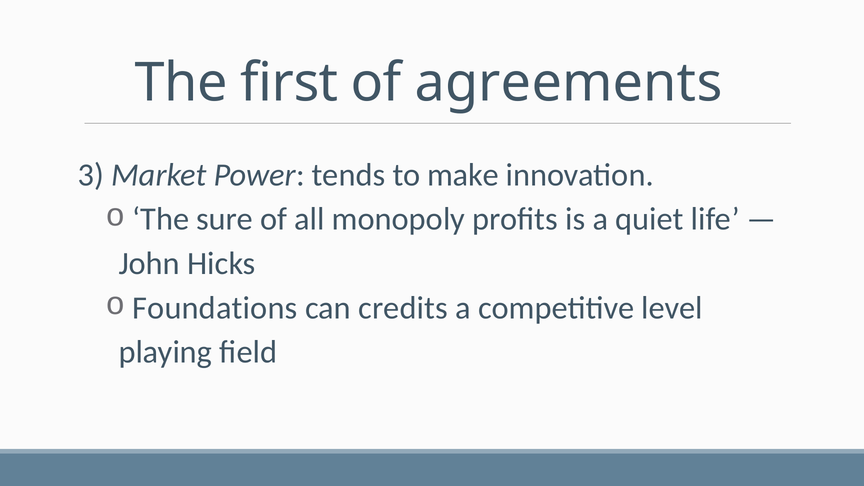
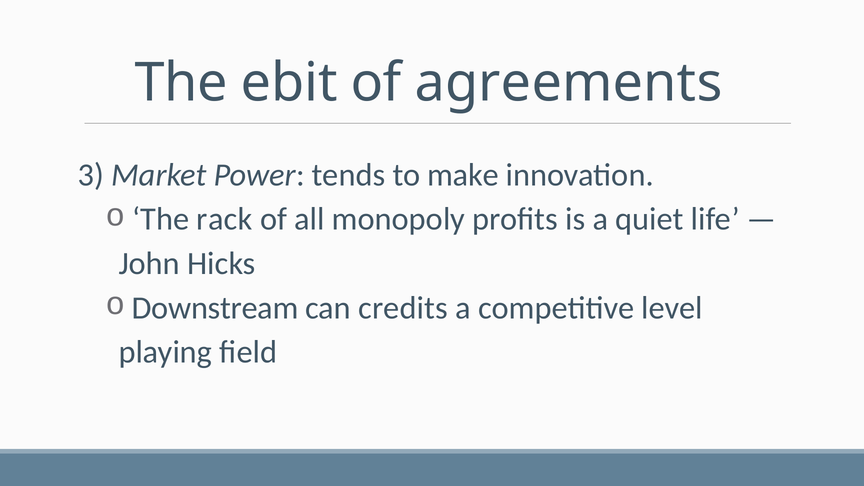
first: first -> ebit (289, 83)
sure: sure -> rack (224, 219)
Foundations: Foundations -> Downstream (215, 308)
